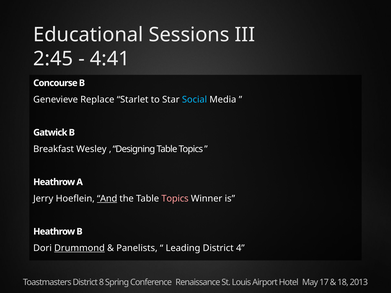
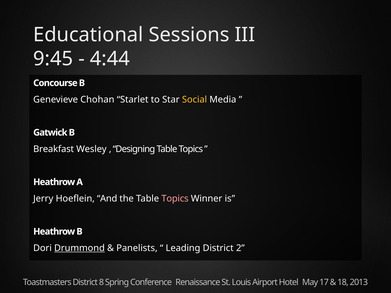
2:45: 2:45 -> 9:45 (53, 59)
4:41: 4:41 -> 4:44 (110, 59)
Replace: Replace -> Chohan (97, 100)
Social colour: light blue -> yellow (194, 100)
And underline: present -> none (107, 199)
4: 4 -> 2 (240, 248)
